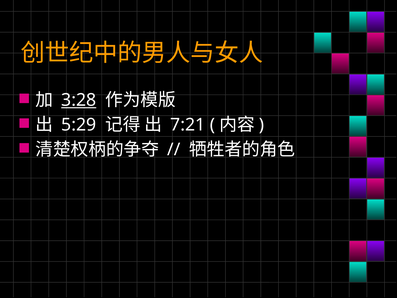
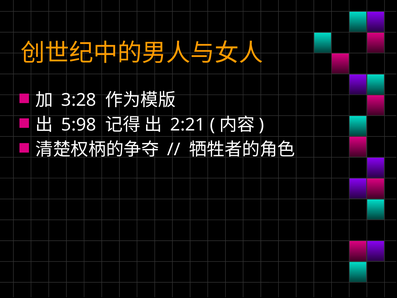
3:28 underline: present -> none (79, 100)
5:29: 5:29 -> 5:98 (79, 125)
7:21: 7:21 -> 2:21 (188, 125)
